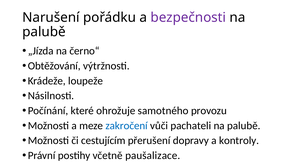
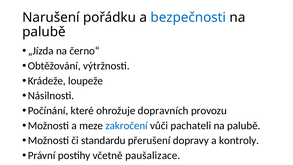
bezpečnosti colour: purple -> blue (188, 17)
samotného: samotného -> dopravních (163, 111)
cestujícím: cestujícím -> standardu (103, 140)
